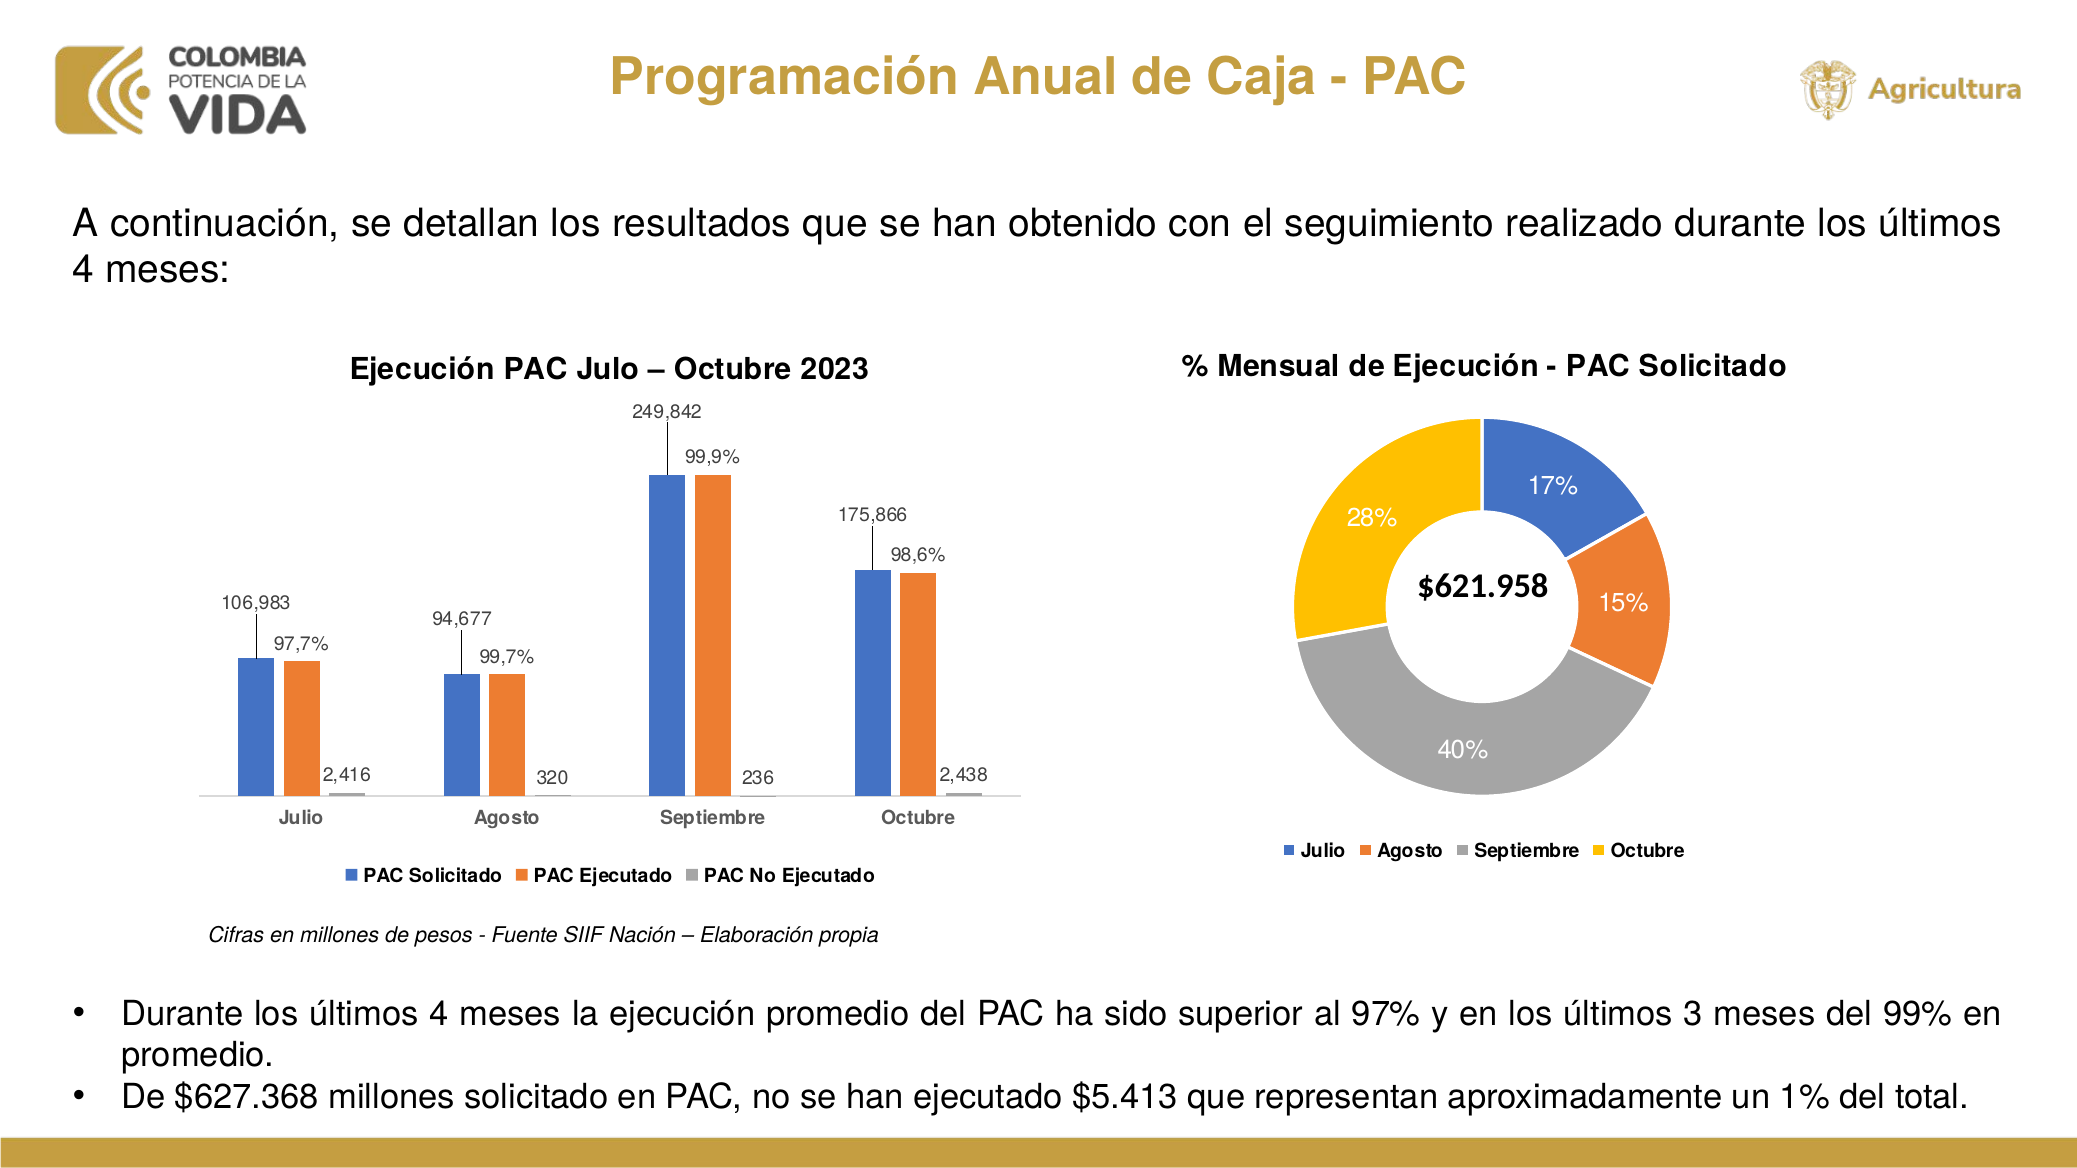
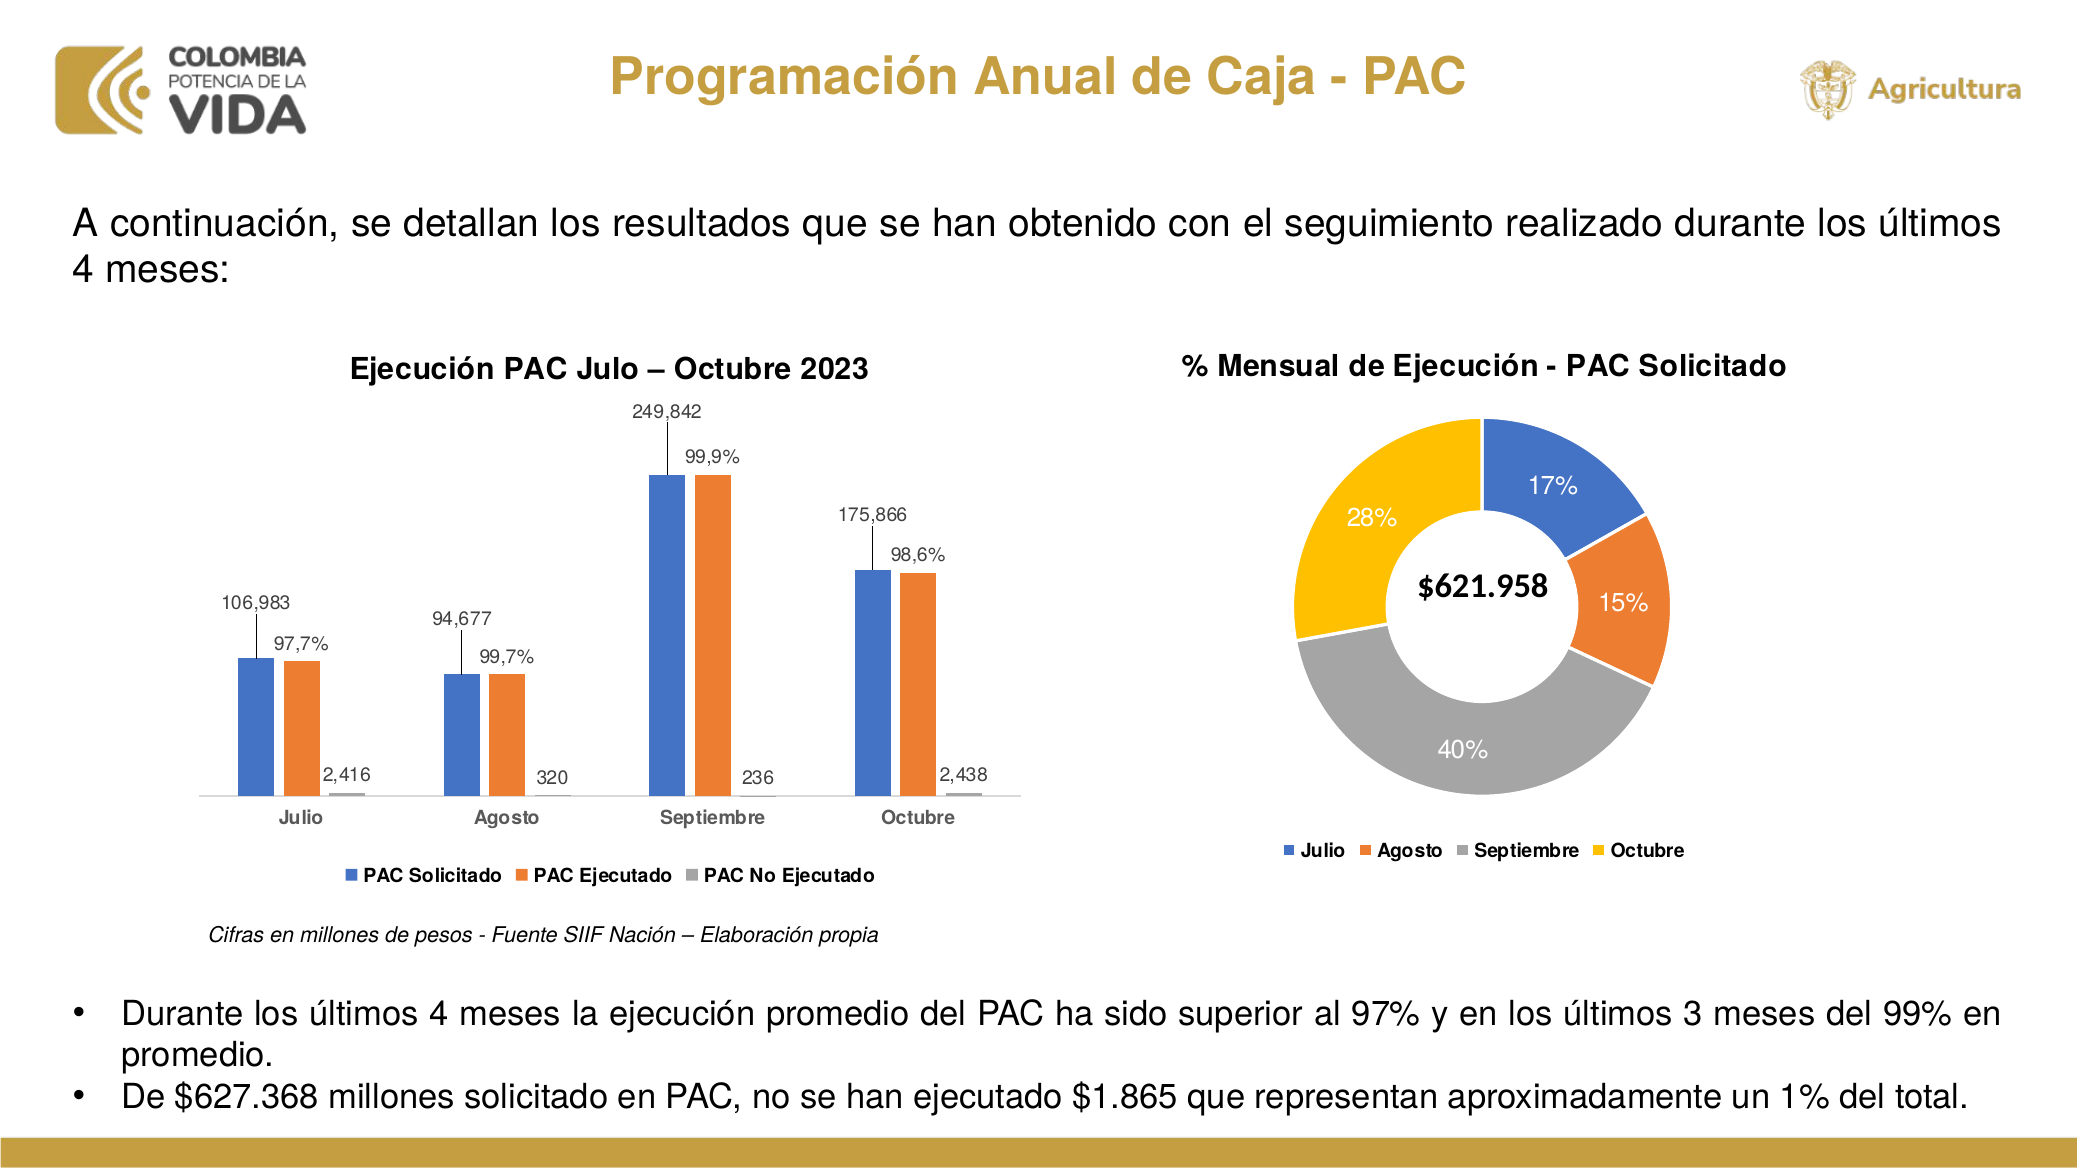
$5.413: $5.413 -> $1.865 (1125, 1097)
